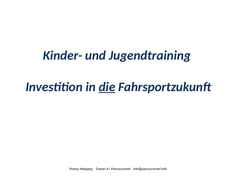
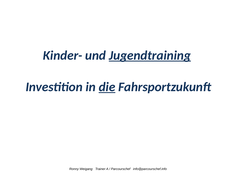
Jugendtraining underline: none -> present (150, 56)
